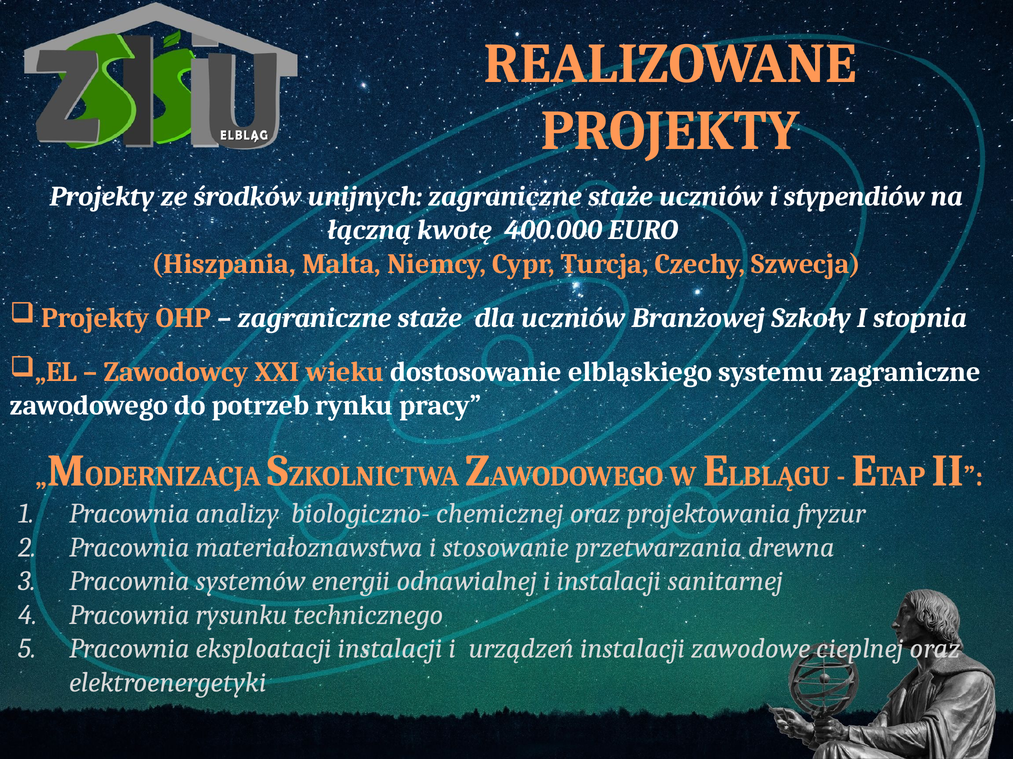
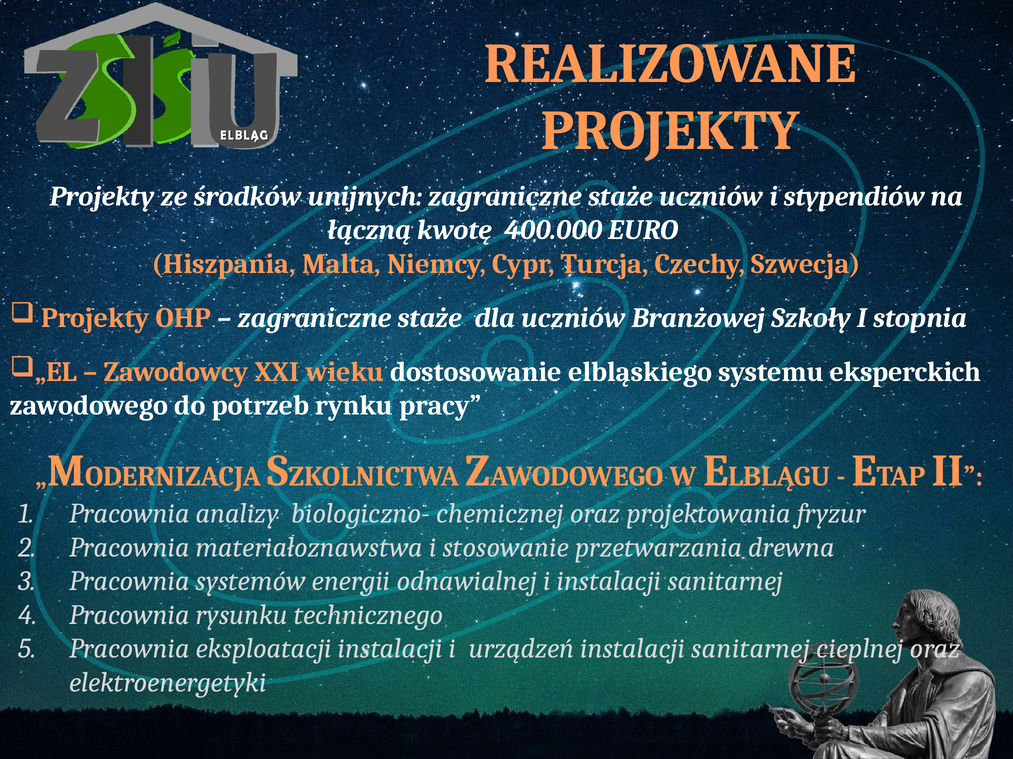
systemu zagraniczne: zagraniczne -> eksperckich (905, 372)
urządzeń instalacji zawodowe: zawodowe -> sanitarnej (751, 649)
